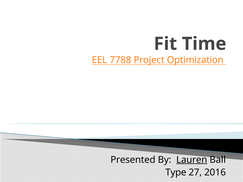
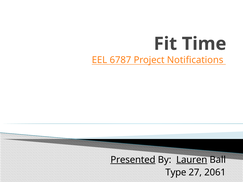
7788: 7788 -> 6787 (120, 60)
Optimization: Optimization -> Notifications (195, 60)
Presented underline: none -> present (133, 160)
2016: 2016 -> 2061 (215, 173)
